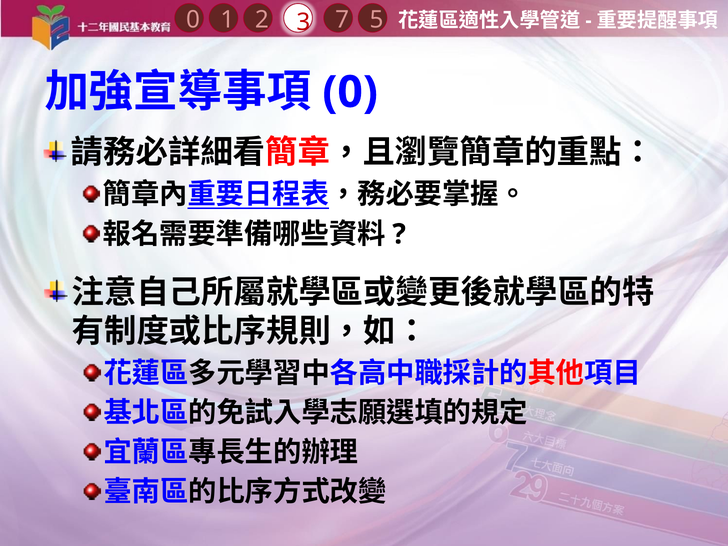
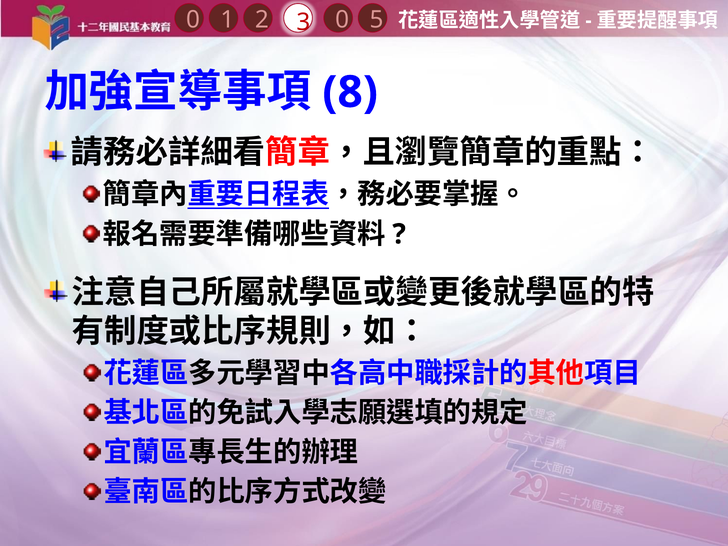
1 7: 7 -> 0 (342, 20)
0: 0 -> 8 (350, 92)
